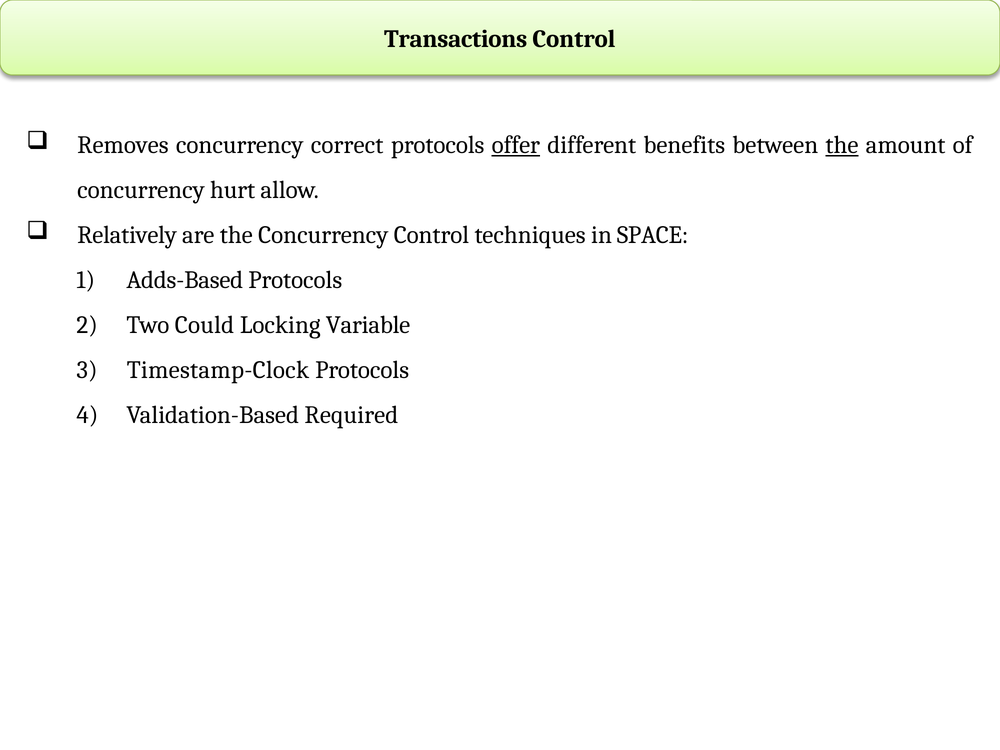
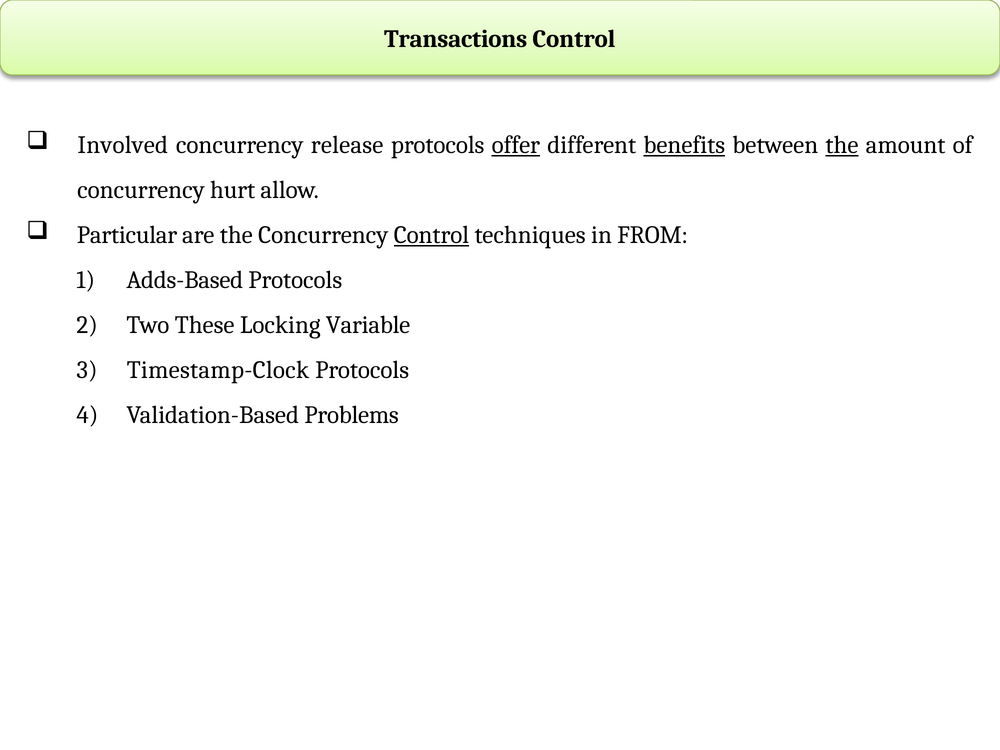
Removes: Removes -> Involved (123, 145)
correct: correct -> release (347, 145)
benefits underline: none -> present (684, 145)
Relatively: Relatively -> Particular (127, 235)
Control underline: none -> present (431, 235)
SPACE: SPACE -> FROM (653, 235)
Could: Could -> These (205, 325)
Required: Required -> Problems (352, 415)
